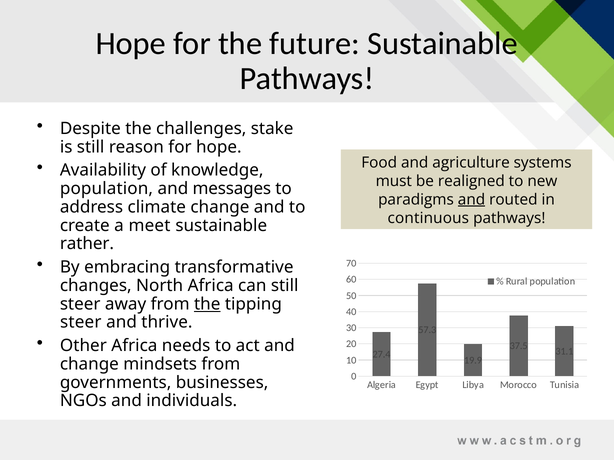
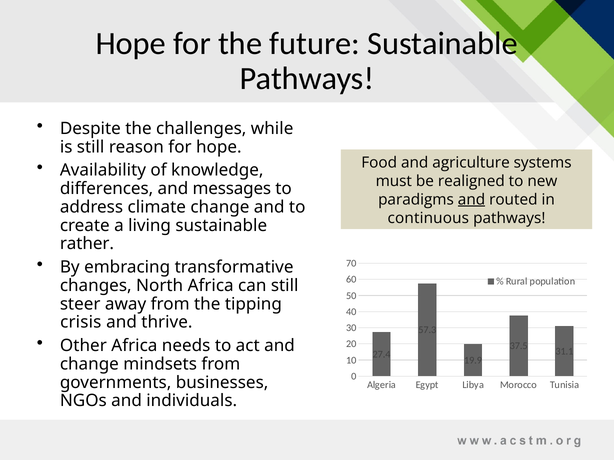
stake: stake -> while (272, 129)
population: population -> differences (107, 189)
meet: meet -> living (150, 226)
the underline: present -> none (207, 304)
steer: steer -> crisis (81, 323)
